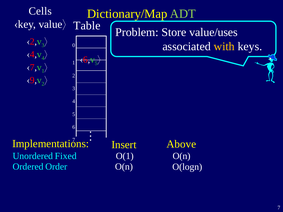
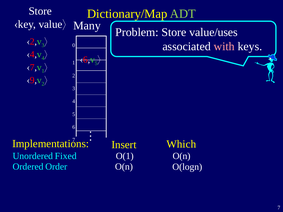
Cells: Cells -> Store (40, 11)
Table: Table -> Many (87, 26)
with colour: yellow -> pink (224, 46)
Above: Above -> Which (181, 144)
